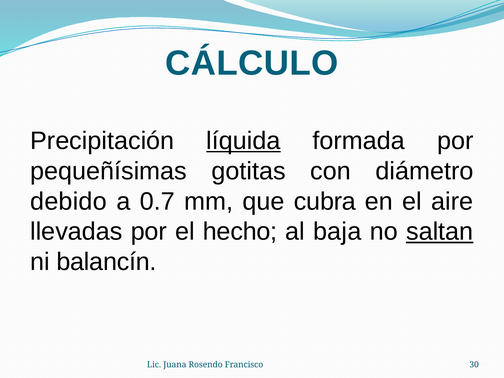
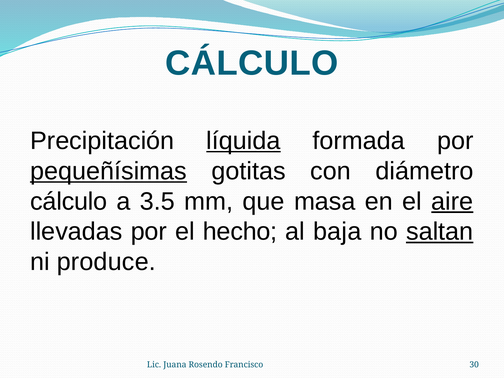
pequeñísimas underline: none -> present (109, 171)
debido: debido -> cálculo (69, 201)
0.7: 0.7 -> 3.5 (157, 201)
cubra: cubra -> masa (325, 201)
aire underline: none -> present (452, 201)
balancín: balancín -> produce (106, 262)
